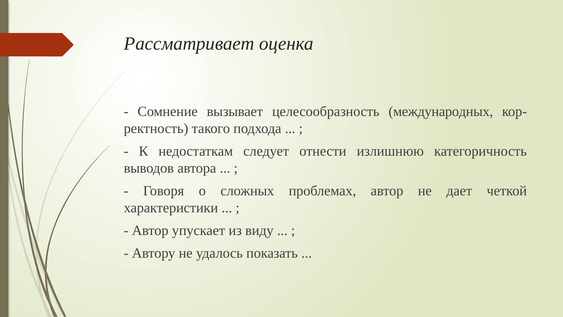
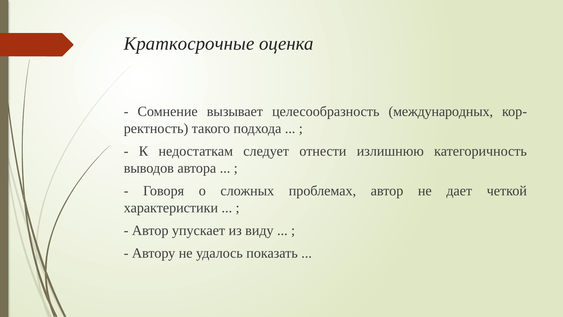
Рассматривает: Рассматривает -> Краткосрочные (189, 44)
